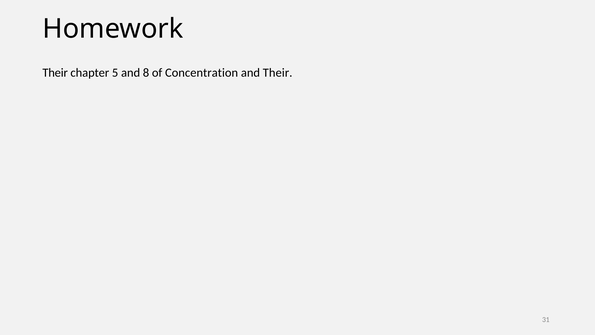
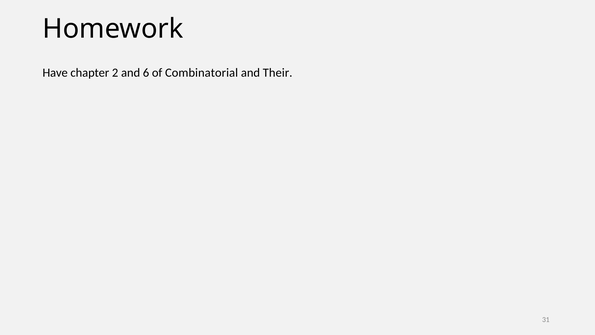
Their: Their -> Have (55, 73)
5: 5 -> 2 (115, 73)
8: 8 -> 6 (146, 73)
Concentration: Concentration -> Combinatorial (202, 73)
